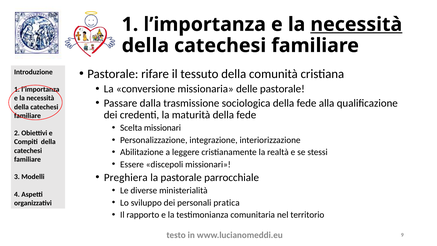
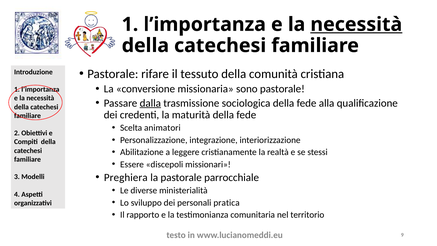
delle: delle -> sono (247, 89)
dalla underline: none -> present (150, 103)
Scelta missionari: missionari -> animatori (162, 128)
